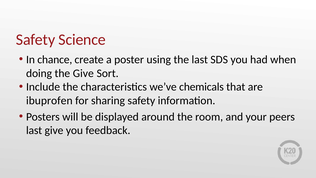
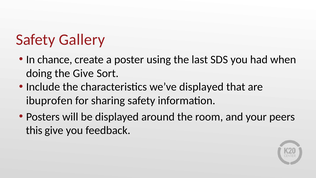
Science: Science -> Gallery (82, 39)
we’ve chemicals: chemicals -> displayed (201, 87)
last: last -> this (34, 130)
